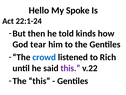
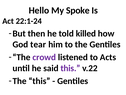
kinds: kinds -> killed (86, 33)
crowd colour: blue -> purple (44, 57)
Rich: Rich -> Acts (108, 57)
